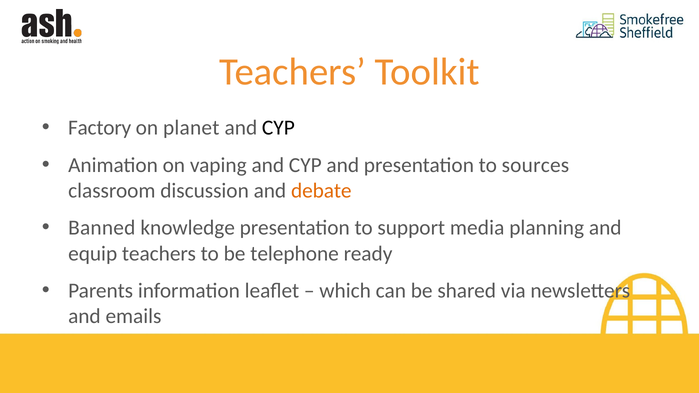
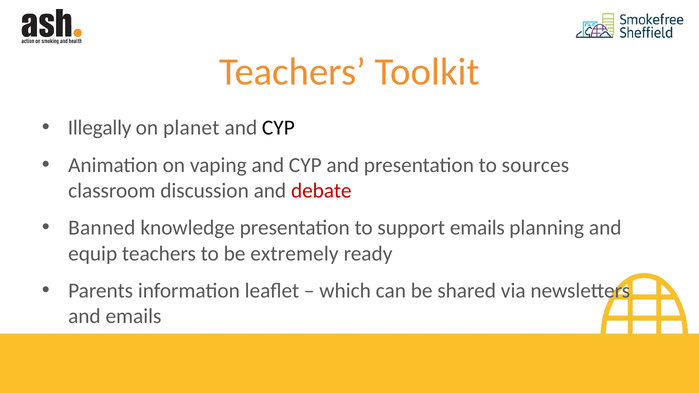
Factory: Factory -> Illegally (100, 128)
debate colour: orange -> red (321, 191)
support media: media -> emails (477, 228)
telephone: telephone -> extremely (294, 254)
